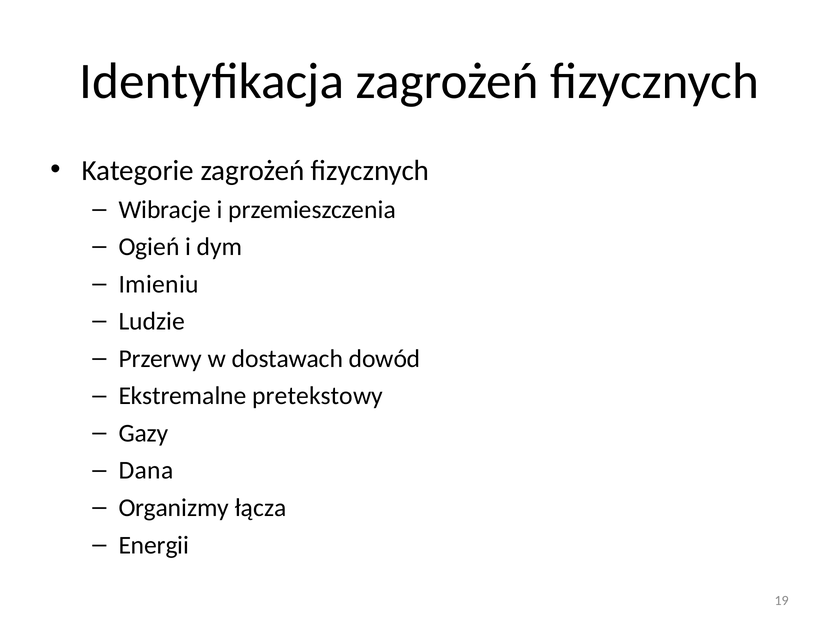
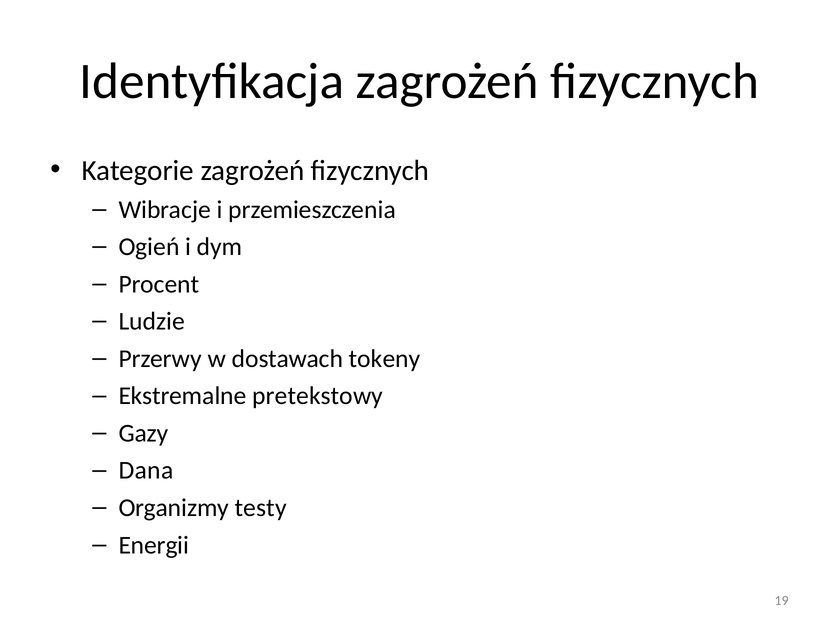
Imieniu: Imieniu -> Procent (159, 284)
dowód: dowód -> tokeny (385, 359)
łącza: łącza -> testy (261, 508)
